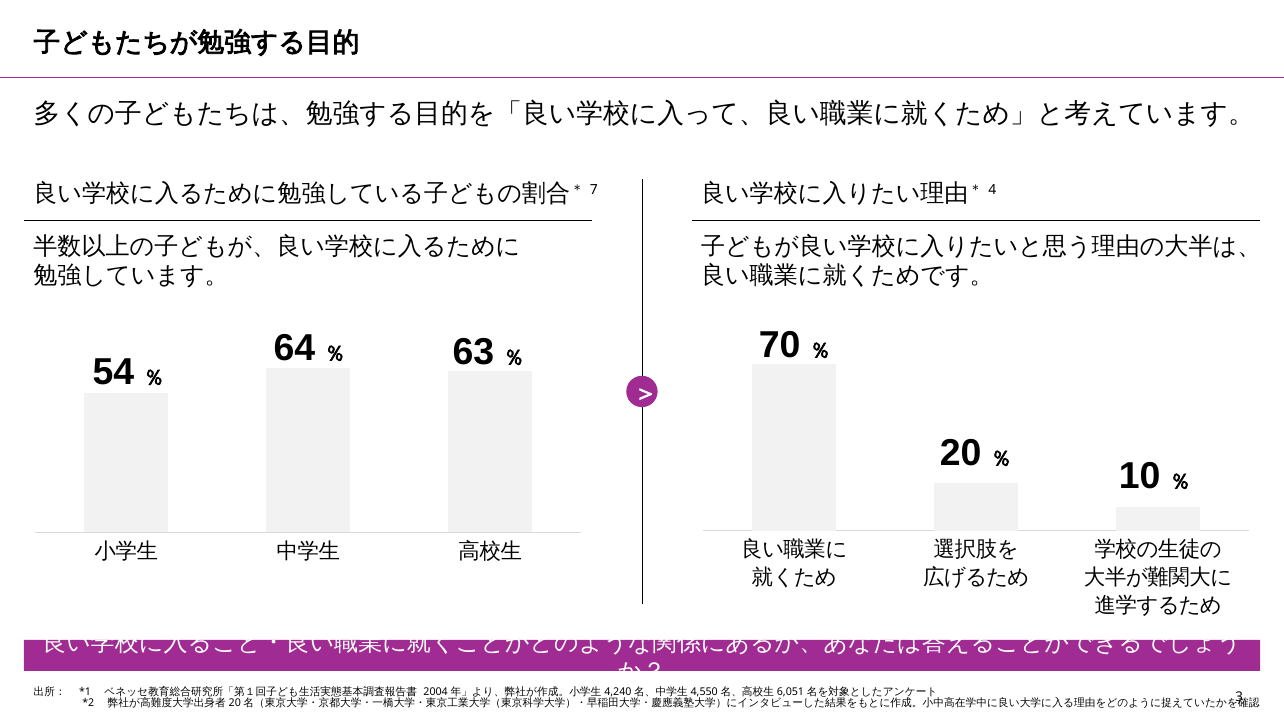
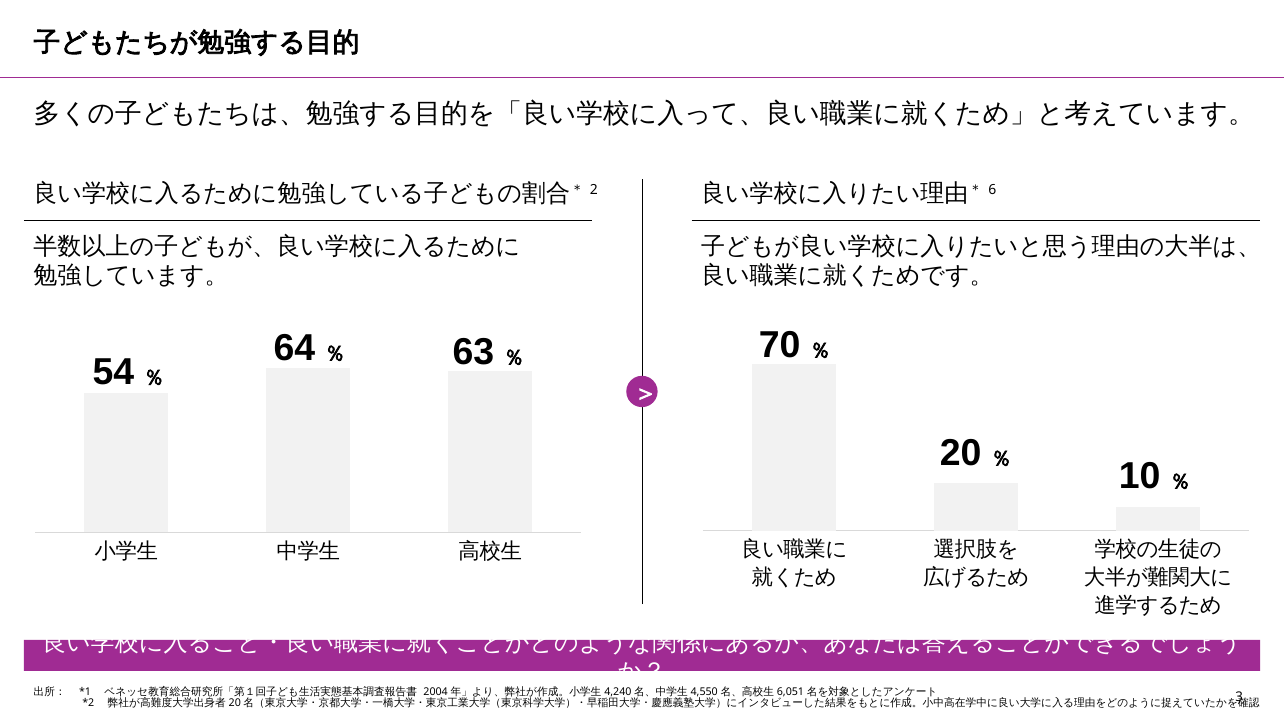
7: 7 -> 2 (594, 190)
4: 4 -> 6 (992, 190)
